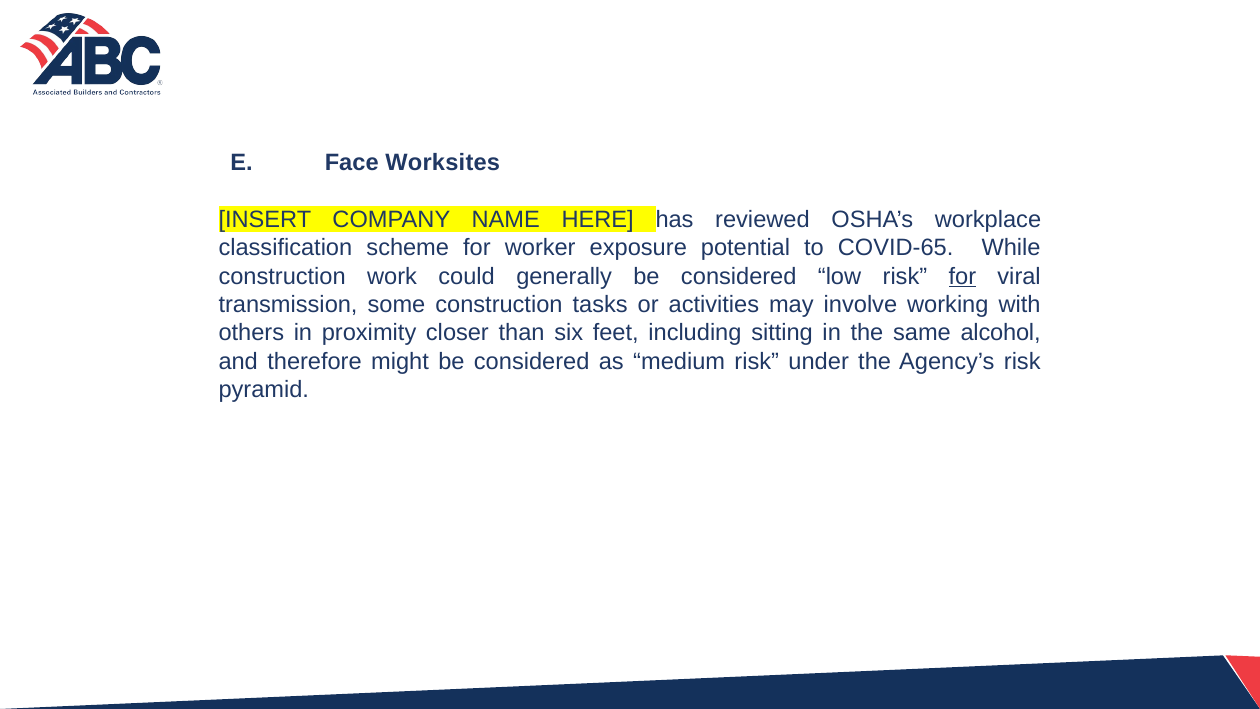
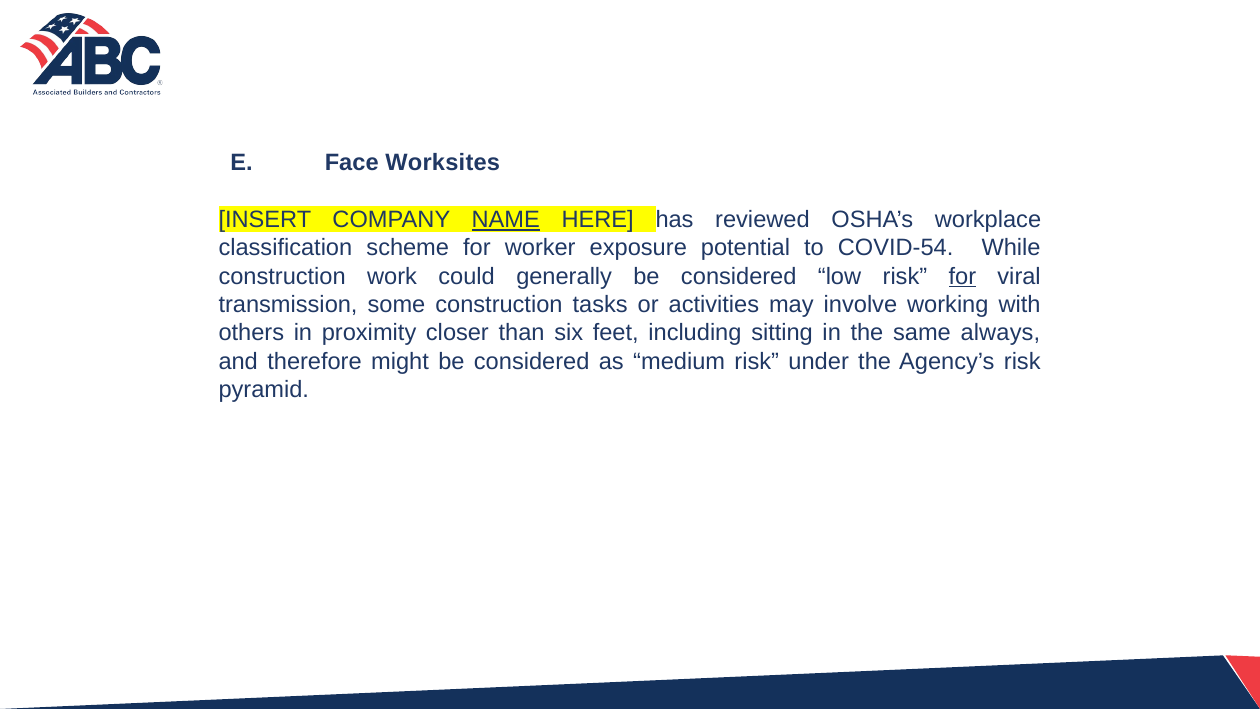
NAME underline: none -> present (506, 220)
COVID-65: COVID-65 -> COVID-54 (896, 248)
alcohol: alcohol -> always (1000, 333)
